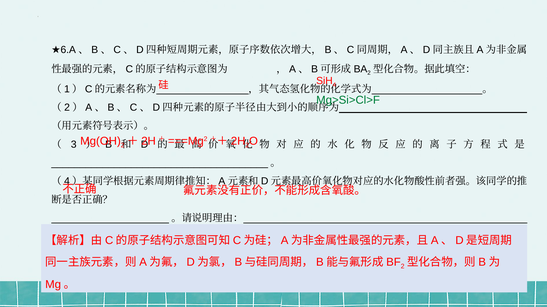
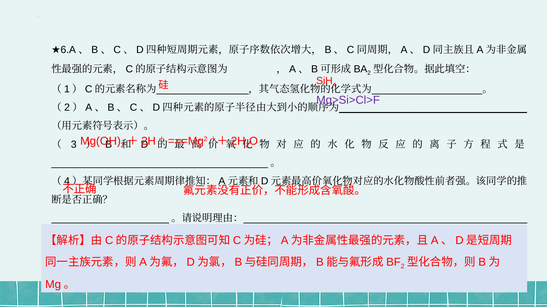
Mg>Si>Cl>F colour: green -> purple (348, 100)
